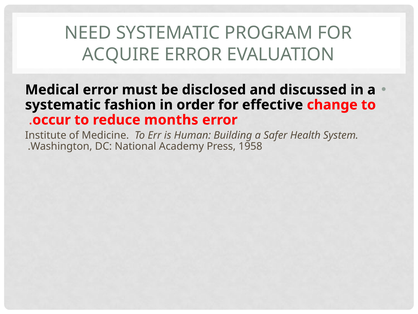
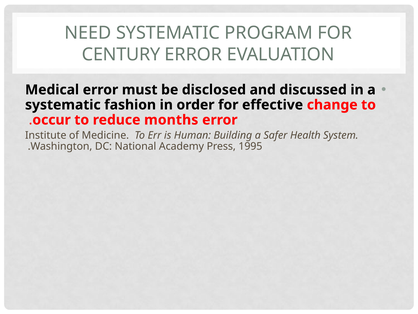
ACQUIRE: ACQUIRE -> CENTURY (121, 54)
1958: 1958 -> 1995 (250, 146)
